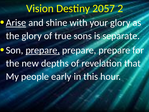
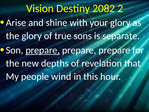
2057: 2057 -> 2082 (104, 8)
Arise underline: present -> none (16, 23)
early: early -> wind (61, 76)
